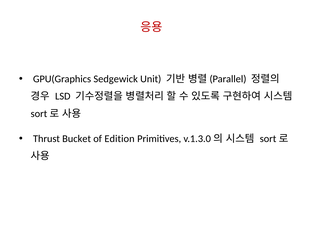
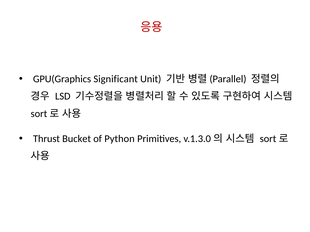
Sedgewick: Sedgewick -> Significant (116, 79)
Edition: Edition -> Python (120, 139)
